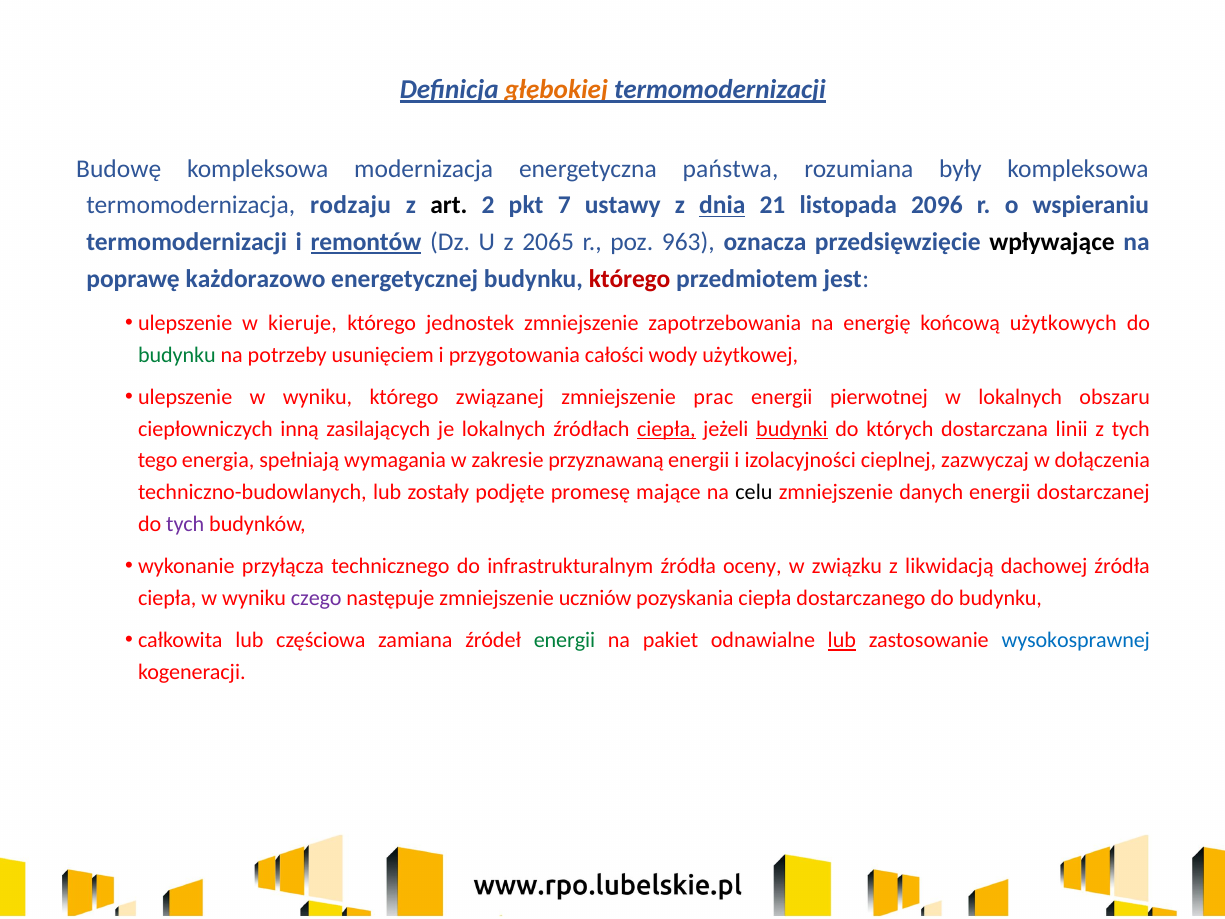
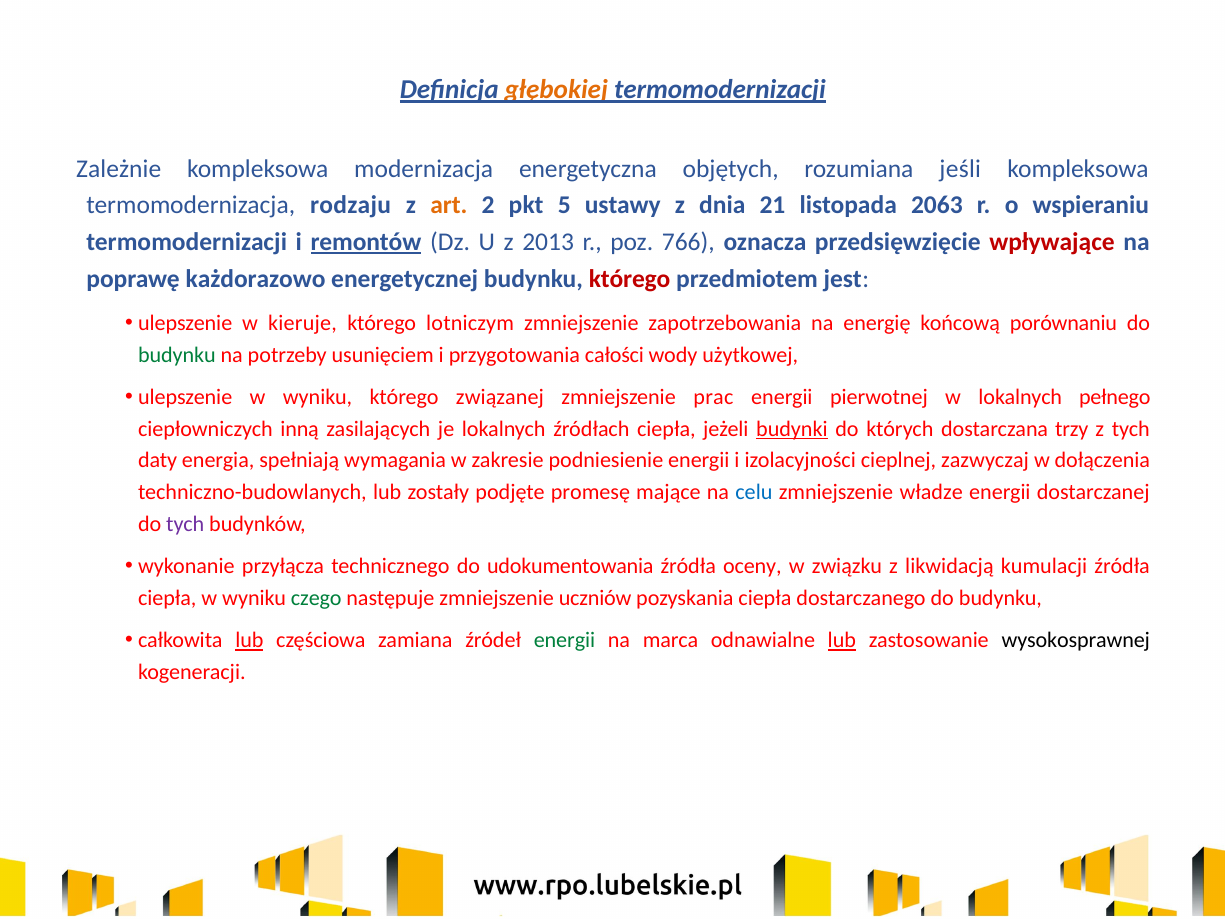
Budowę: Budowę -> Zależnie (119, 169)
państwa: państwa -> objętych (731, 169)
były: były -> jeśli (960, 169)
art colour: black -> orange (449, 205)
7: 7 -> 5 (564, 205)
dnia underline: present -> none (722, 205)
2096: 2096 -> 2063 (937, 205)
2065: 2065 -> 2013 (548, 242)
963: 963 -> 766 (688, 242)
wpływające colour: black -> red (1052, 242)
jednostek: jednostek -> lotniczym (470, 323)
użytkowych: użytkowych -> porównaniu (1063, 323)
obszaru: obszaru -> pełnego (1115, 397)
ciepła underline: present -> none (666, 429)
linii: linii -> trzy (1072, 429)
tego: tego -> daty (158, 461)
przyznawaną: przyznawaną -> podniesienie (606, 461)
celu colour: black -> blue (754, 492)
danych: danych -> władze (931, 492)
infrastrukturalnym: infrastrukturalnym -> udokumentowania (570, 566)
dachowej: dachowej -> kumulacji (1044, 566)
czego colour: purple -> green (316, 598)
lub underline: none -> present (249, 640)
pakiet: pakiet -> marca (671, 640)
wysokosprawnej colour: blue -> black (1076, 640)
